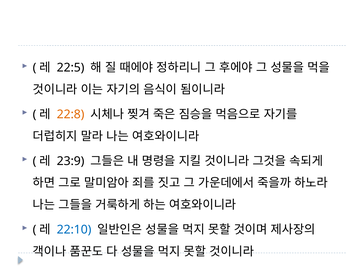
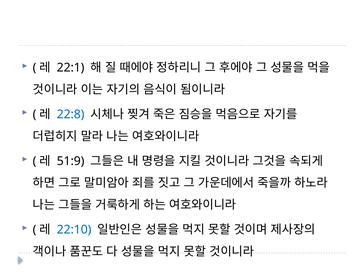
22:5: 22:5 -> 22:1 (71, 68)
22:8 colour: orange -> blue (71, 114)
23:9: 23:9 -> 51:9 (71, 161)
